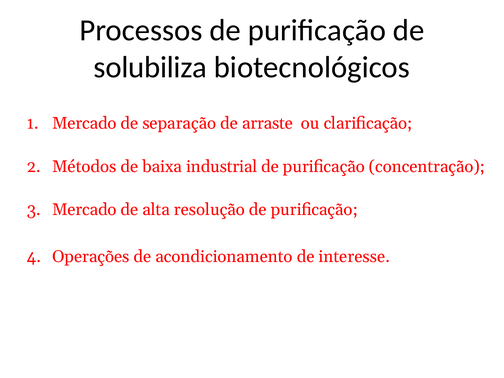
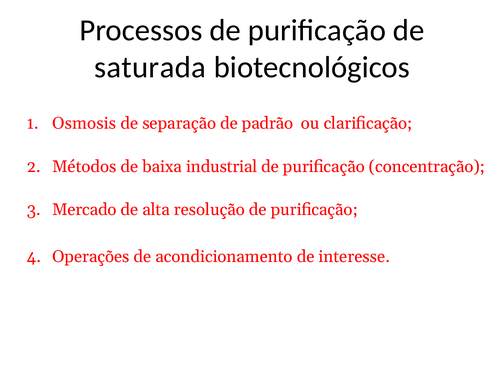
solubiliza: solubiliza -> saturada (150, 67)
Mercado: Mercado -> Osmosis (84, 123)
arraste: arraste -> padrão (268, 123)
